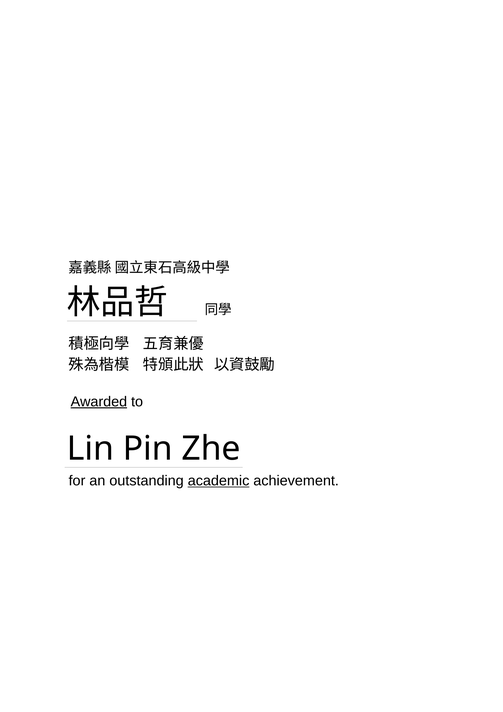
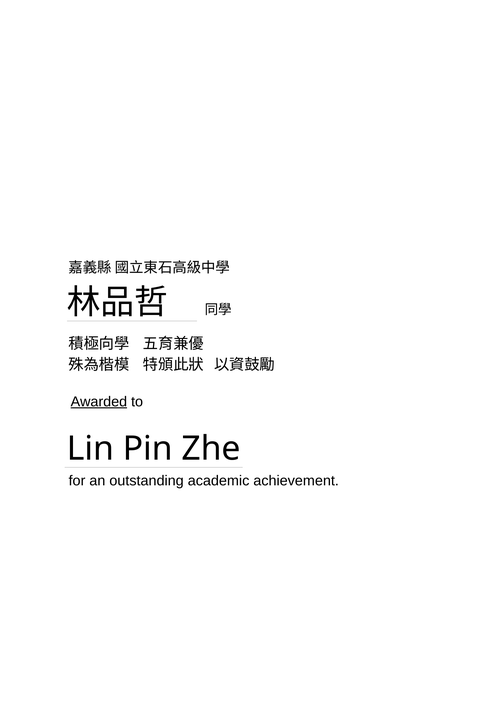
academic underline: present -> none (219, 480)
